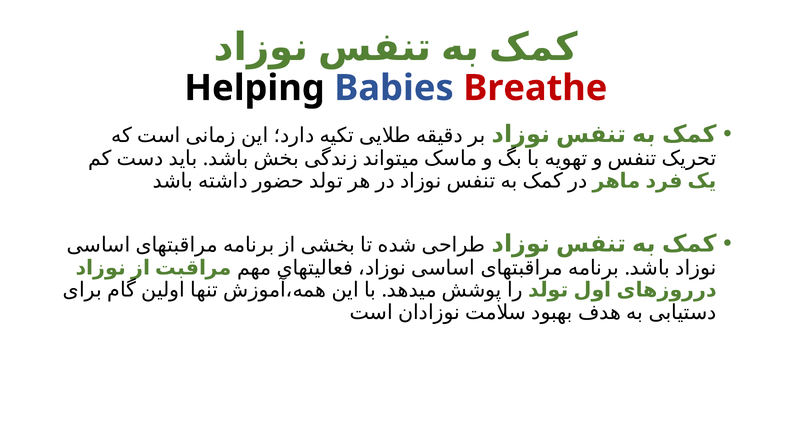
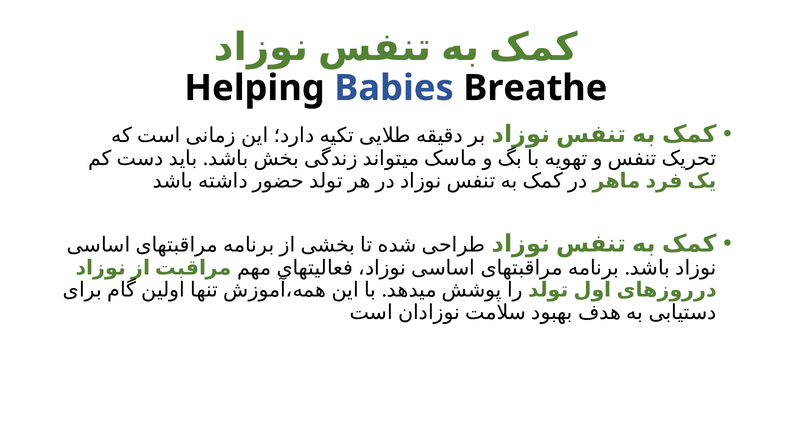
Breathe colour: red -> black (535, 88)
